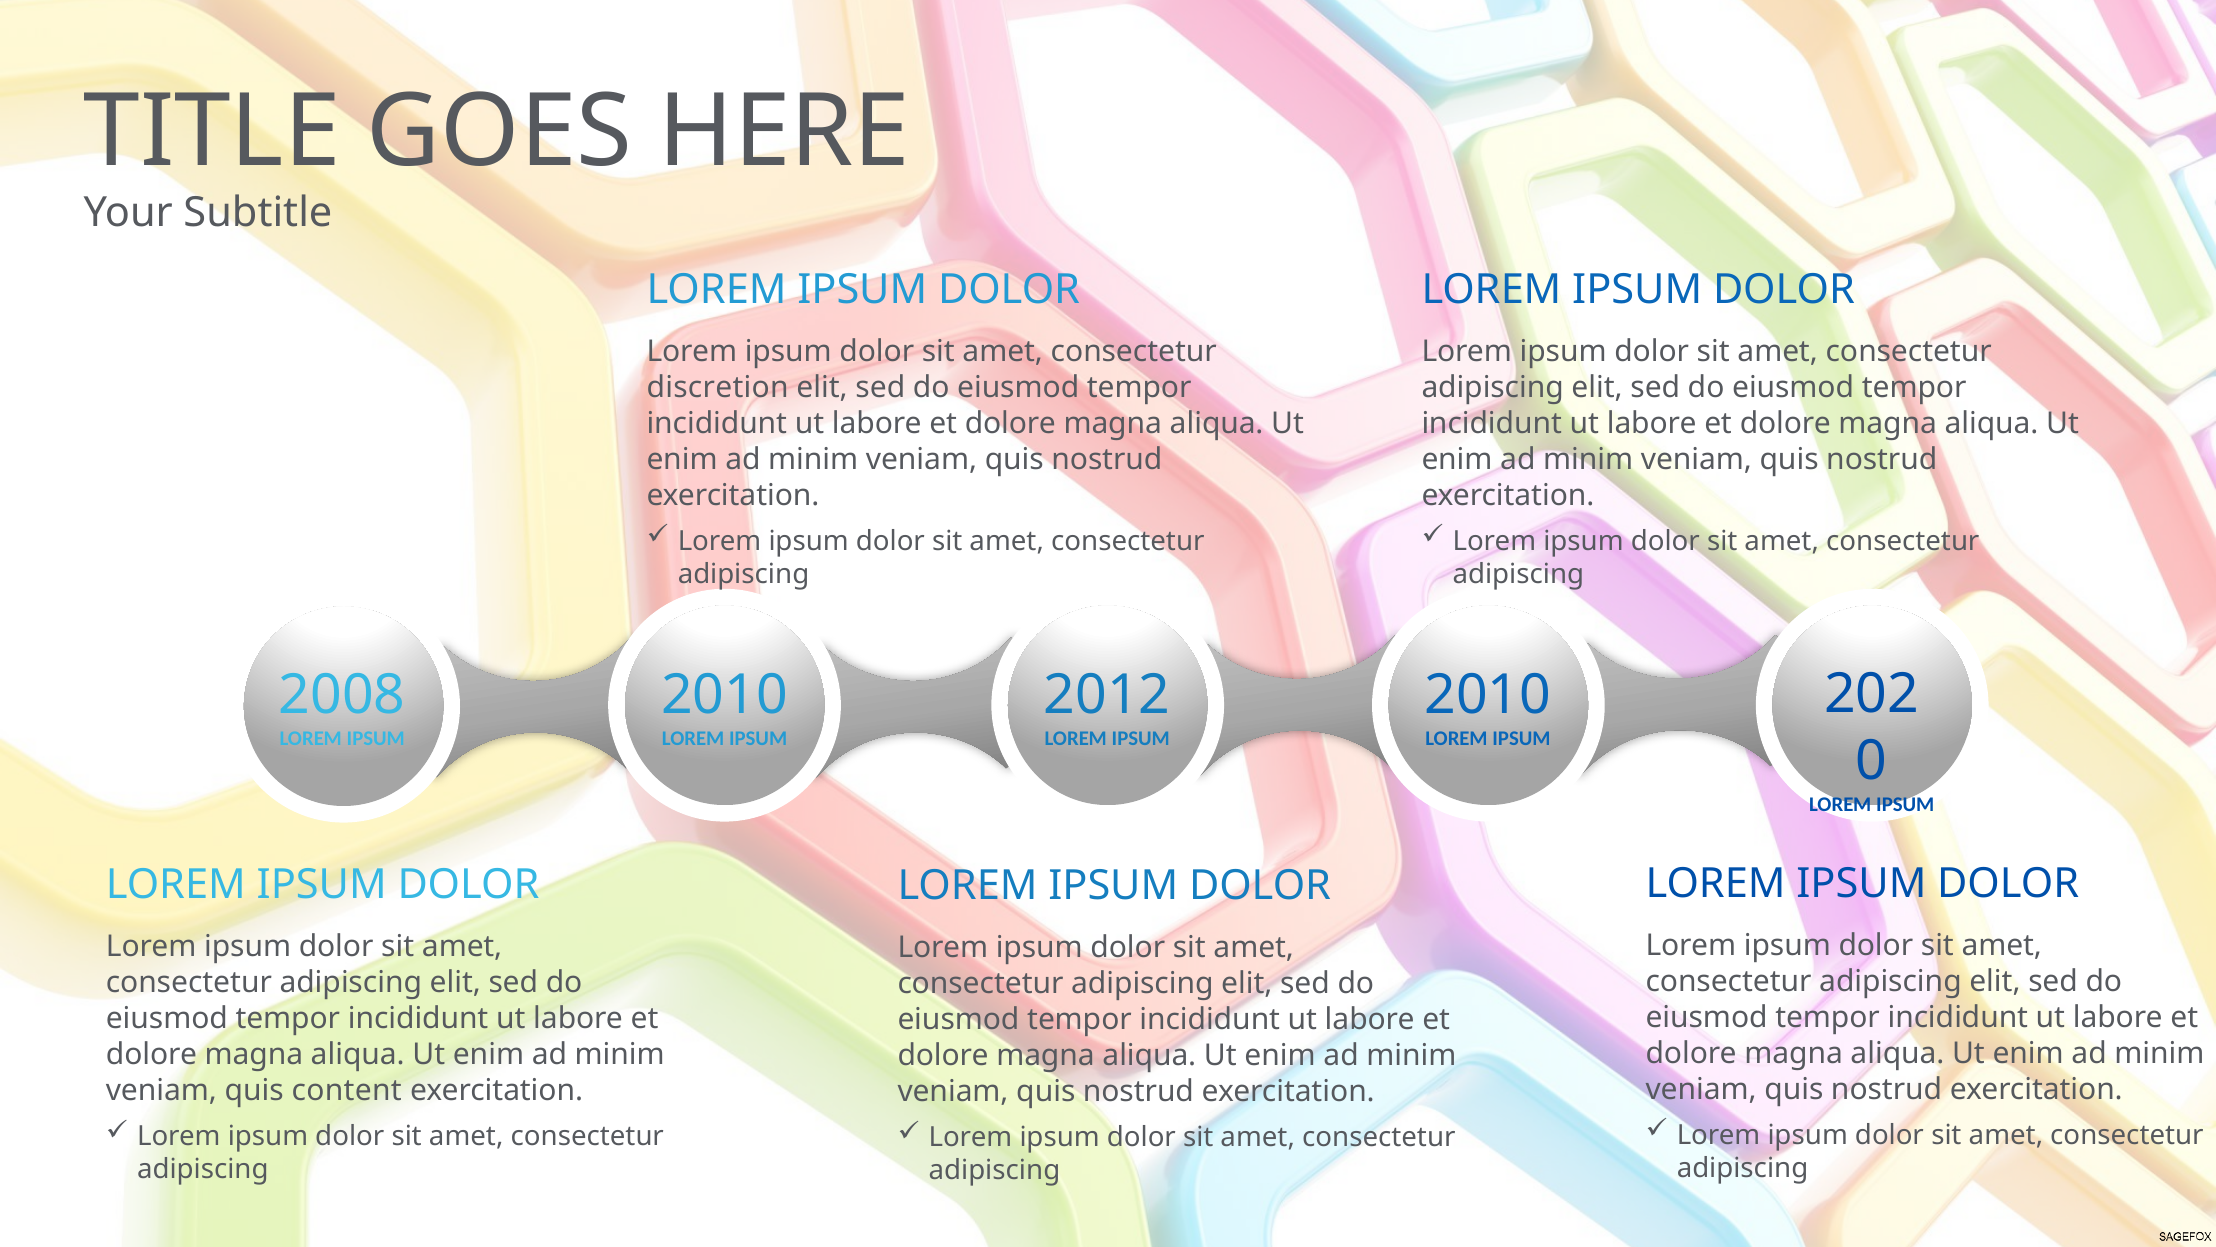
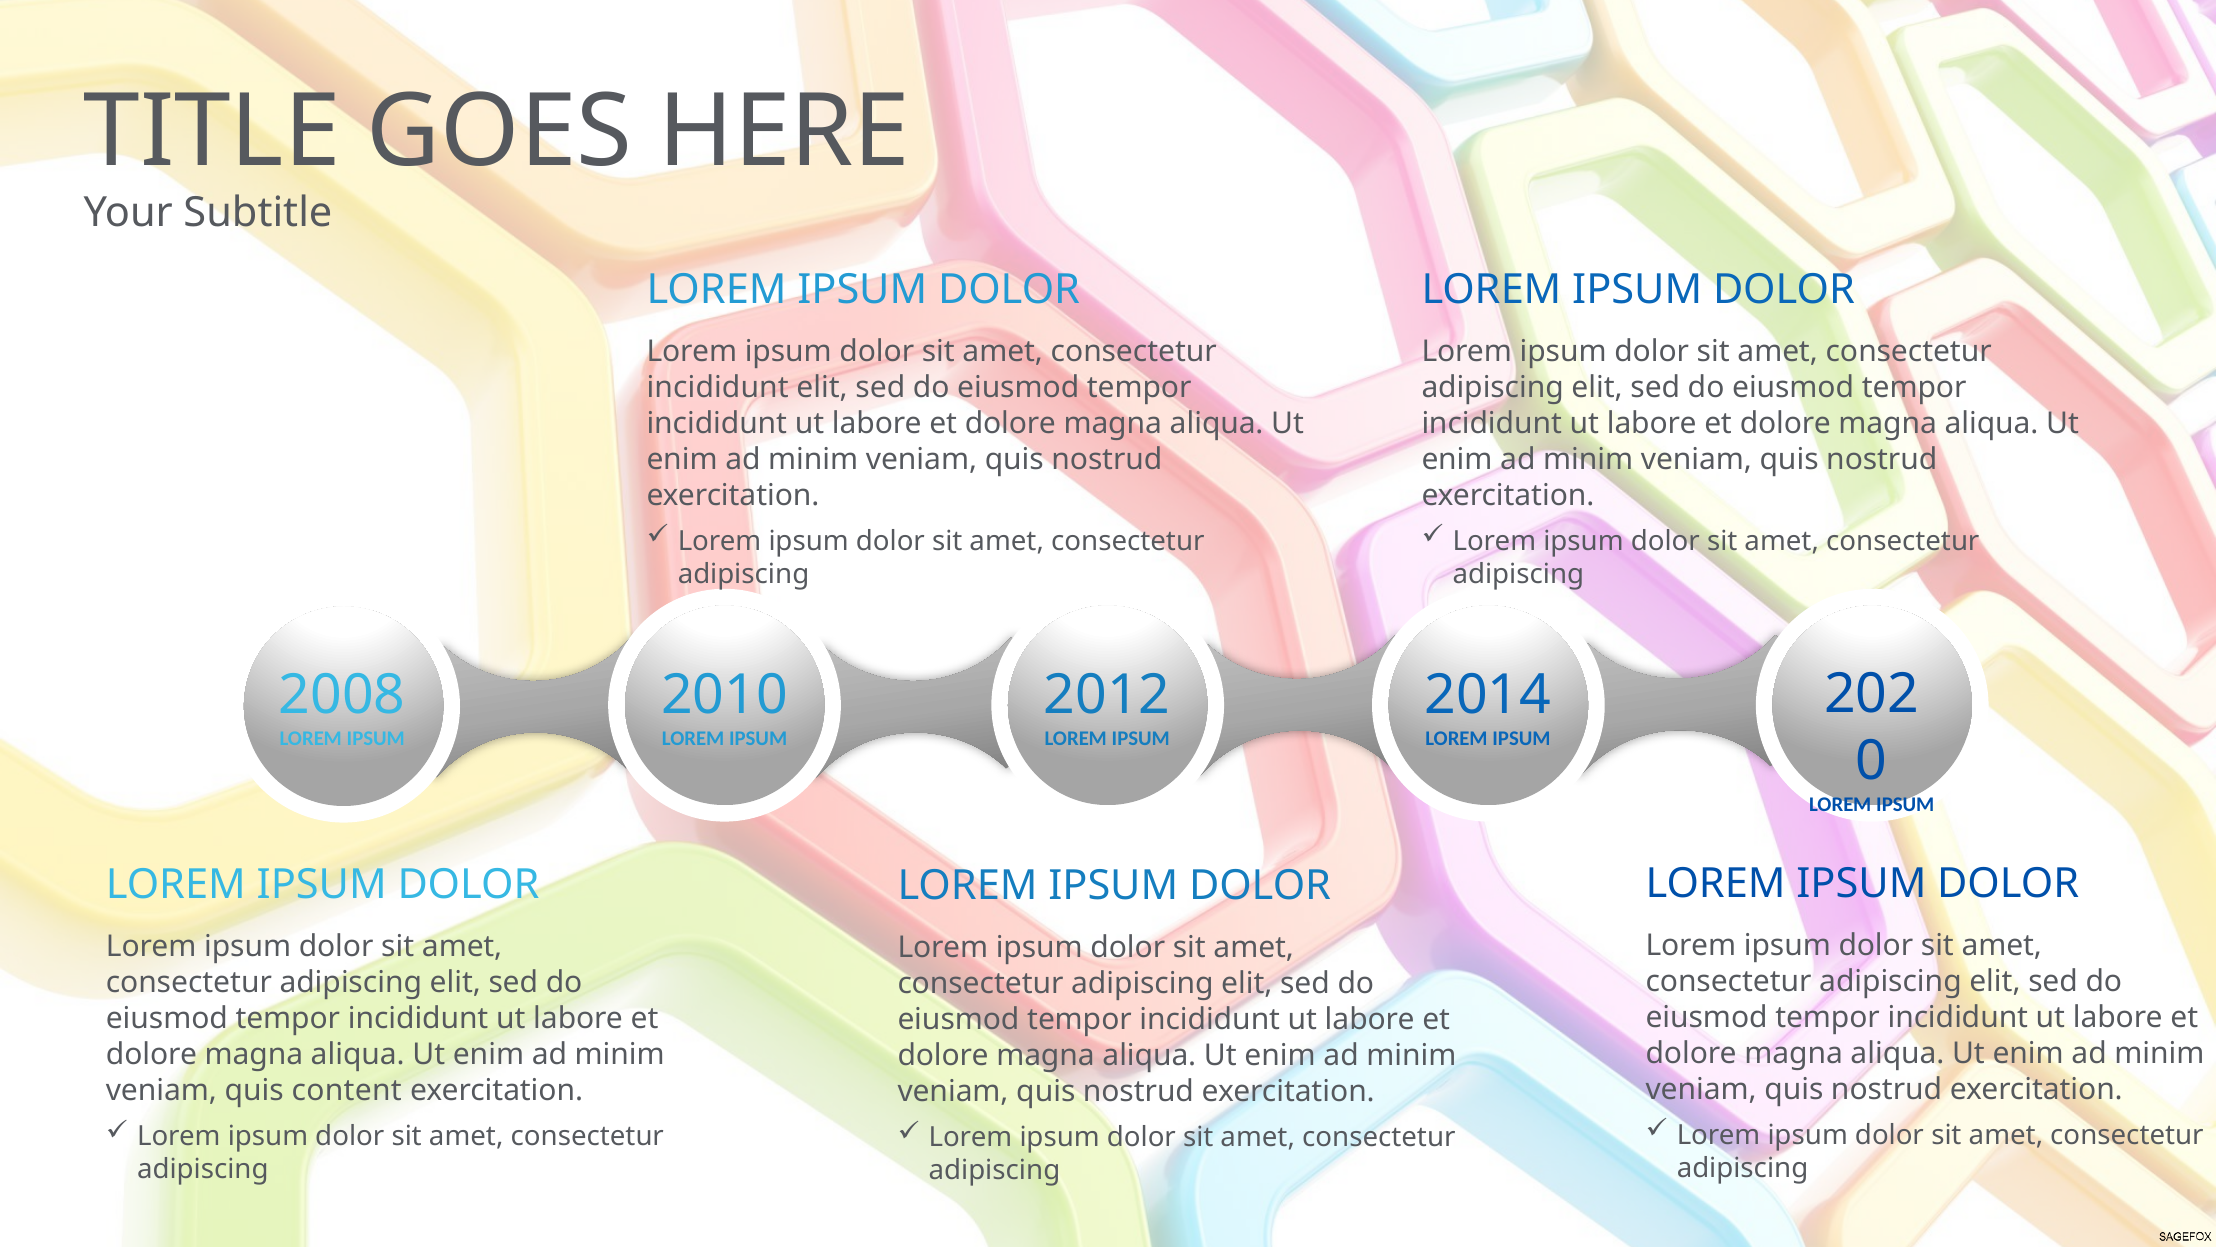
discretion: discretion -> incididunt (718, 387)
2010: 2010 -> 2014 (1488, 695)
